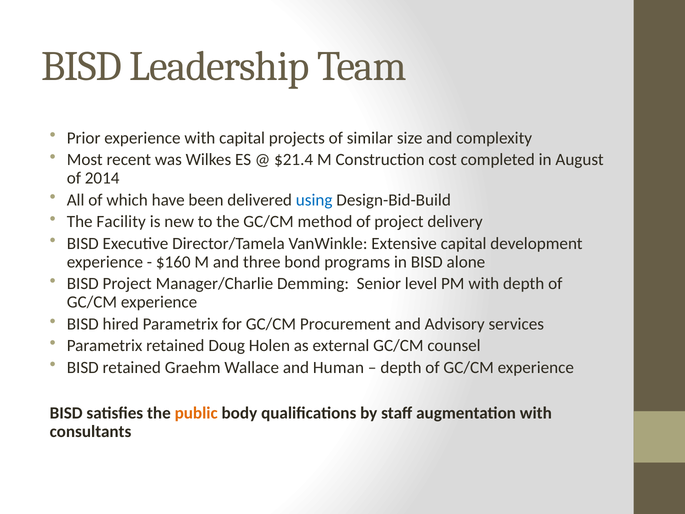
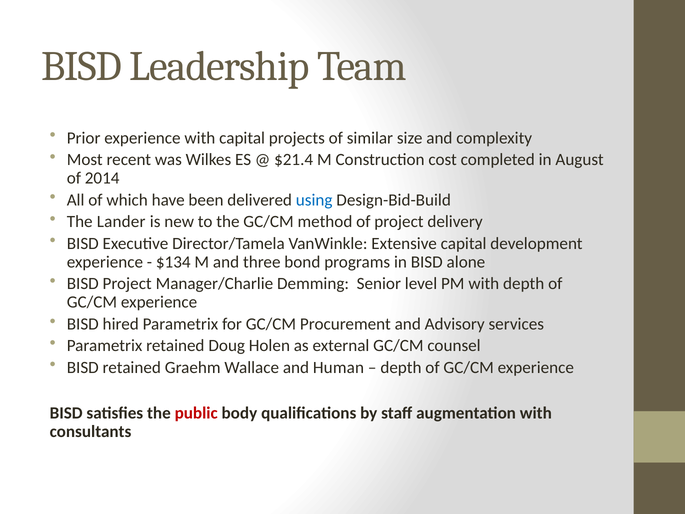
Facility: Facility -> Lander (121, 222)
$160: $160 -> $134 (173, 262)
public colour: orange -> red (196, 413)
